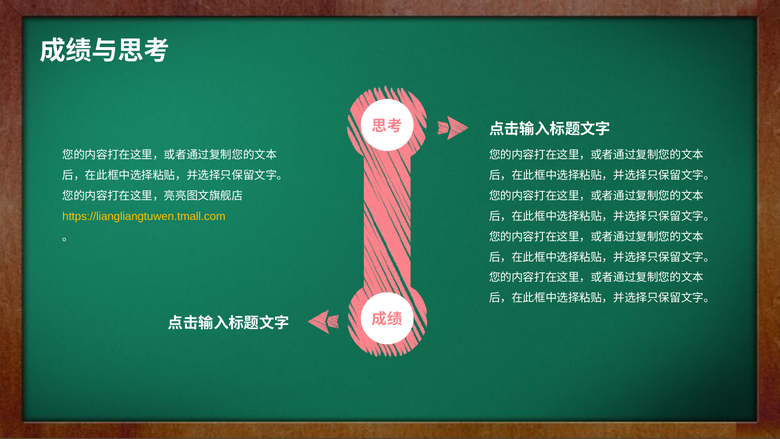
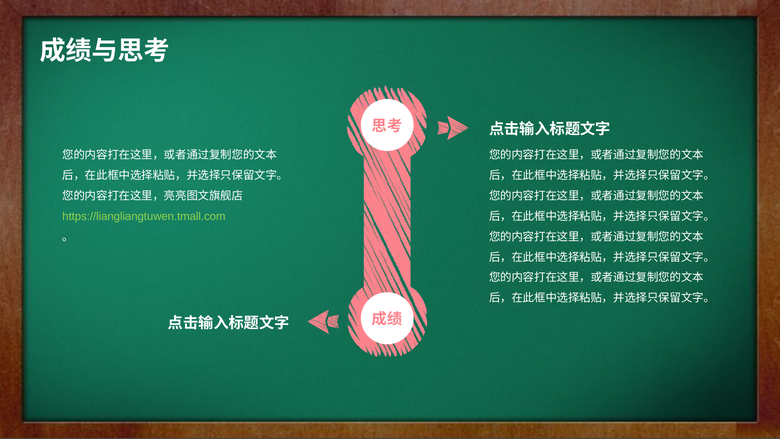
https://liangliangtuwen.tmall.com colour: yellow -> light green (144, 216)
